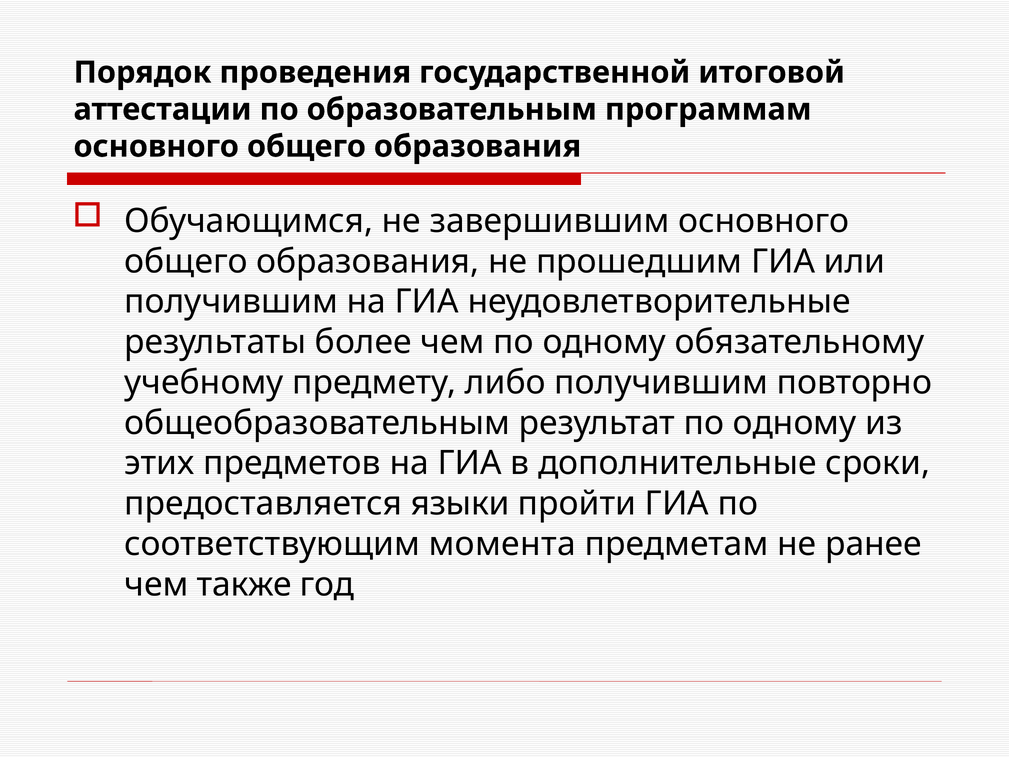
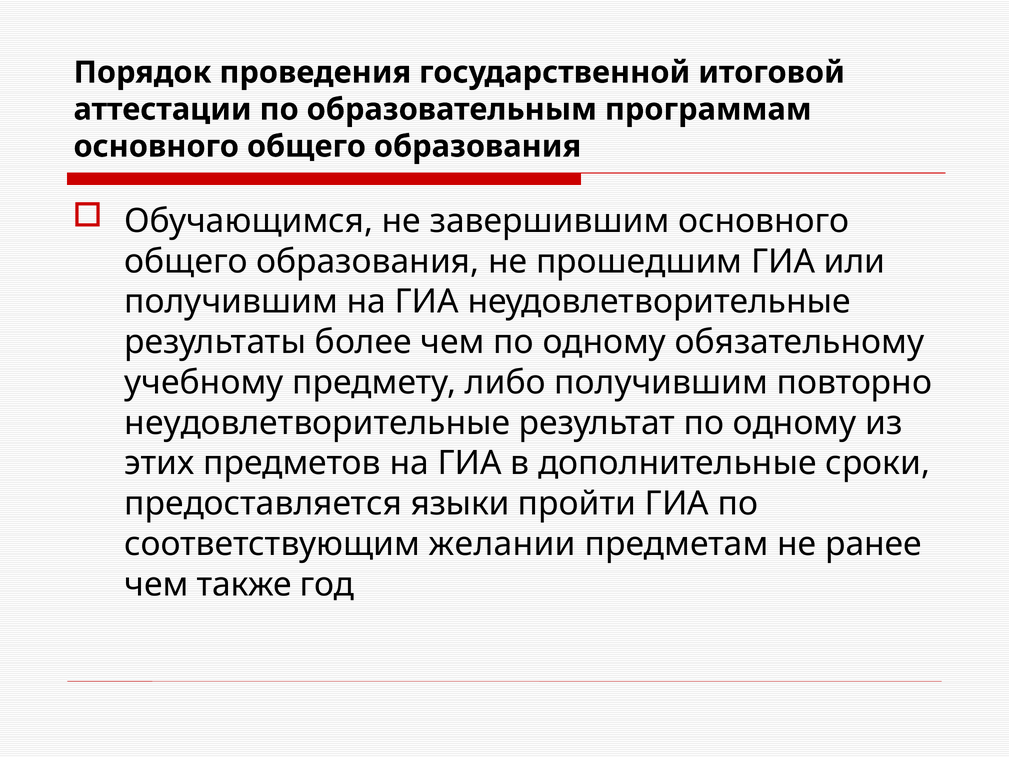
общеобразовательным: общеобразовательным -> неудовлетворительные (317, 423)
момента: момента -> желании (502, 544)
